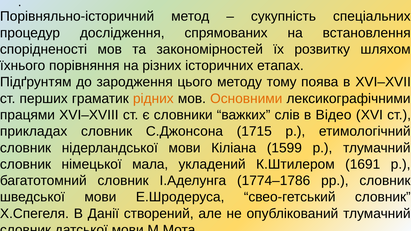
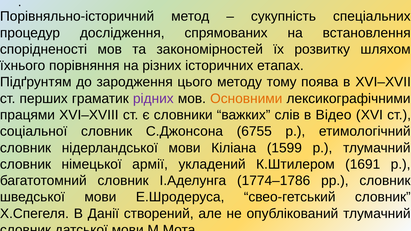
рідних colour: orange -> purple (153, 99)
прикладах: прикладах -> соціальної (34, 132)
1715: 1715 -> 6755 (254, 132)
мала: мала -> армії (150, 164)
